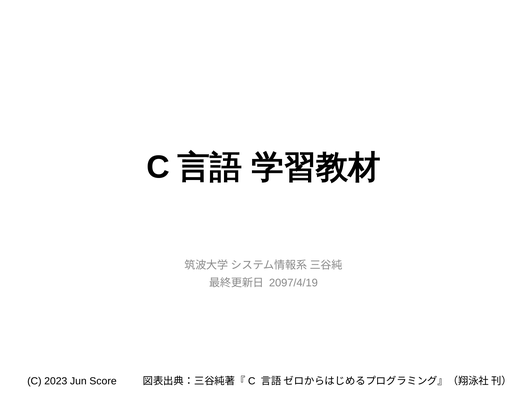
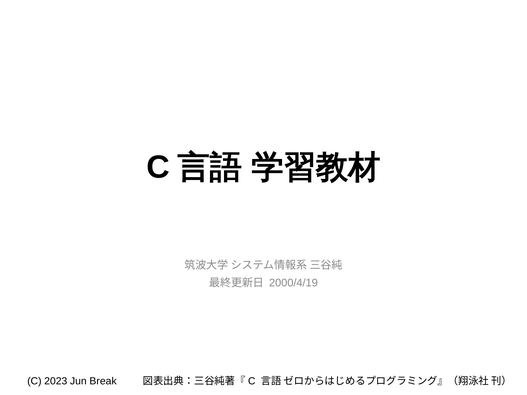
2097/4/19: 2097/4/19 -> 2000/4/19 (293, 283)
Score: Score -> Break (103, 381)
